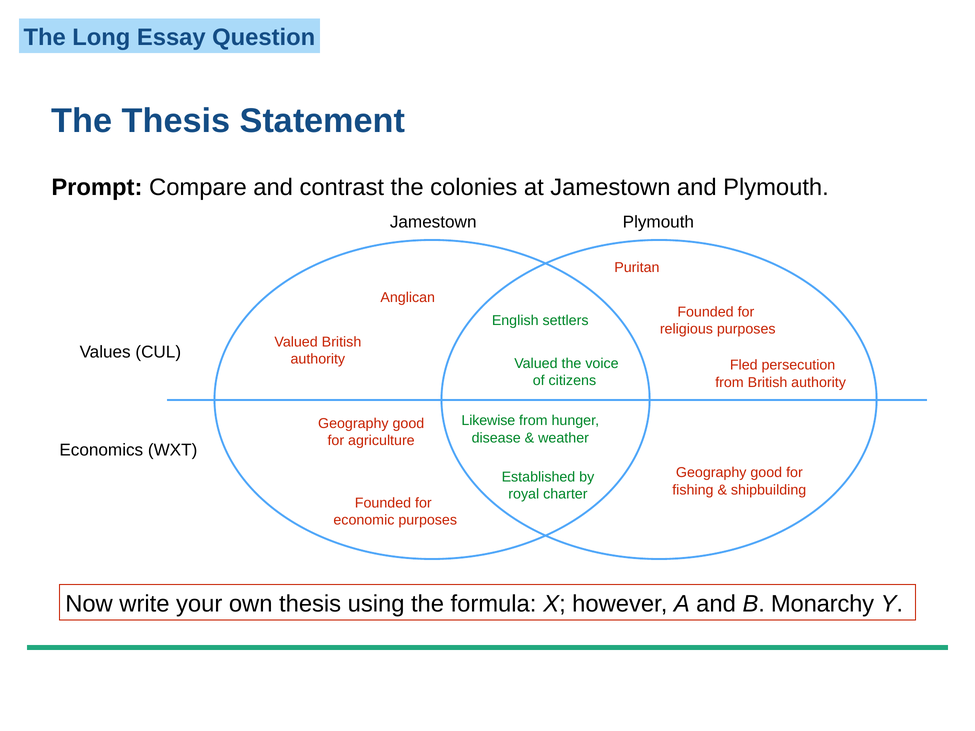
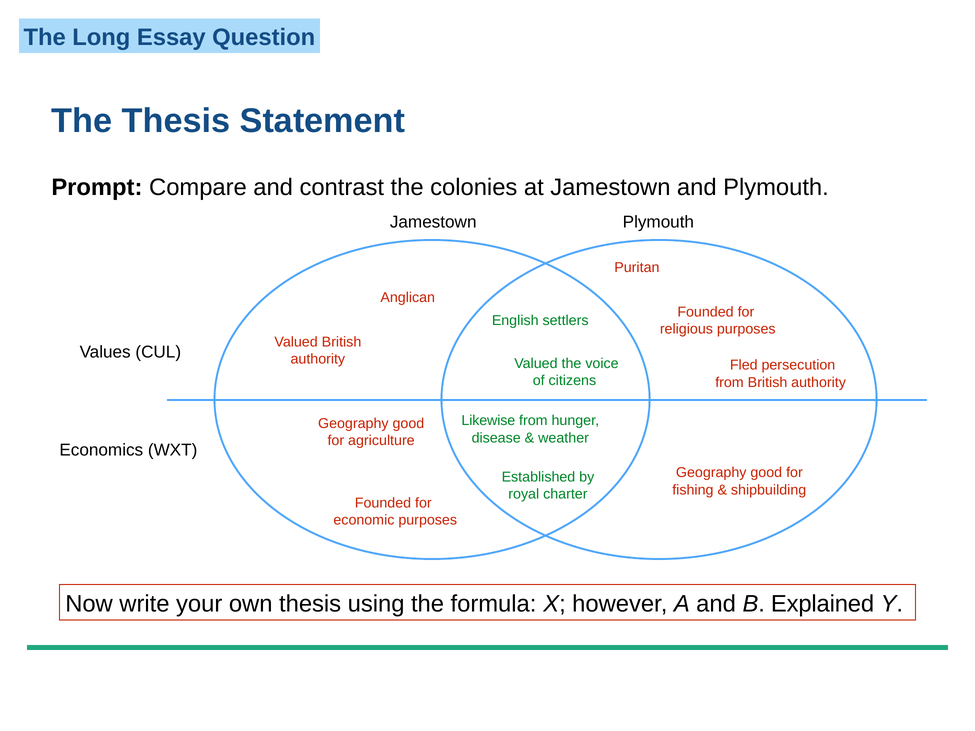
Monarchy: Monarchy -> Explained (823, 604)
